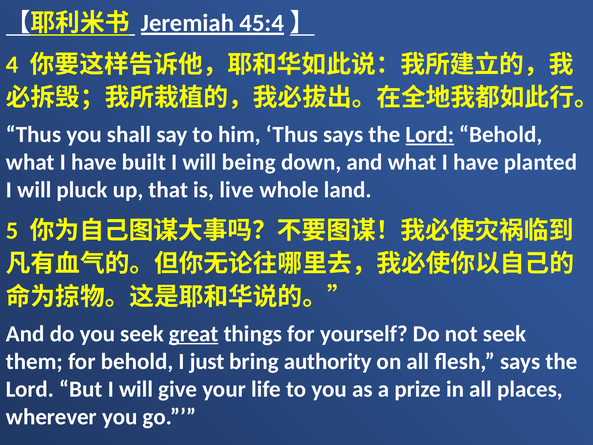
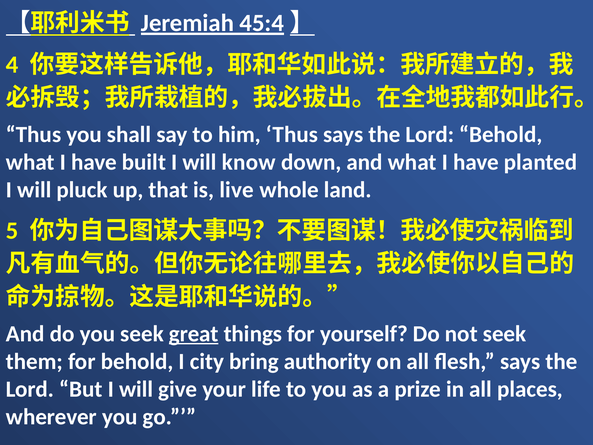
Lord underline: present -> none (430, 134)
being: being -> know (249, 162)
just: just -> city (207, 361)
